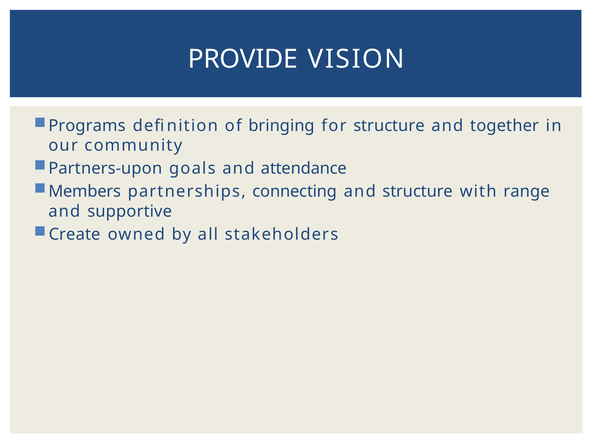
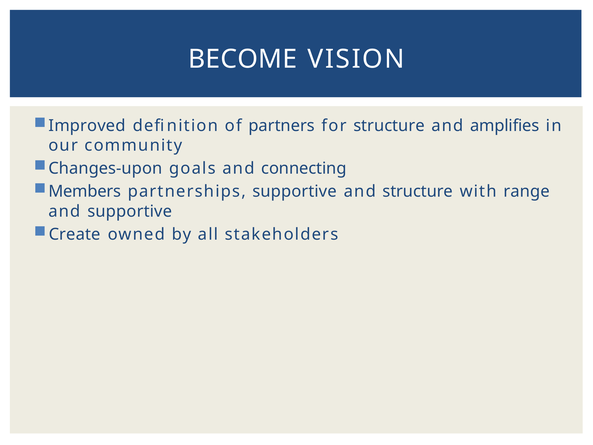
PROVIDE: PROVIDE -> BECOME (243, 59)
Programs: Programs -> Improved (87, 125)
bringing: bringing -> partners (282, 125)
together: together -> amplifies (505, 125)
Partners-upon: Partners-upon -> Changes-upon (105, 168)
attendance: attendance -> connecting (304, 168)
partnerships connecting: connecting -> supportive (295, 191)
